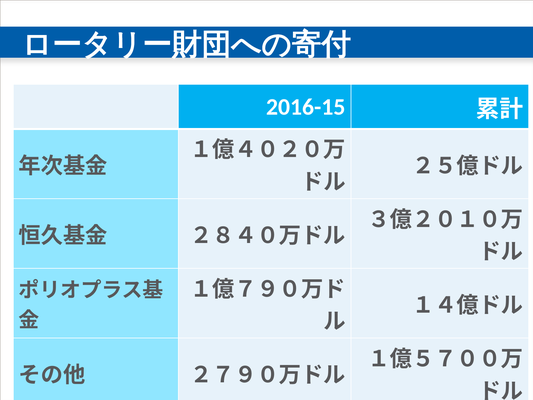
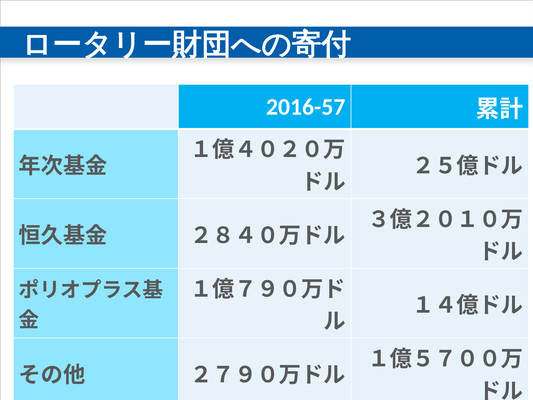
2016-15: 2016-15 -> 2016-57 (306, 107)
